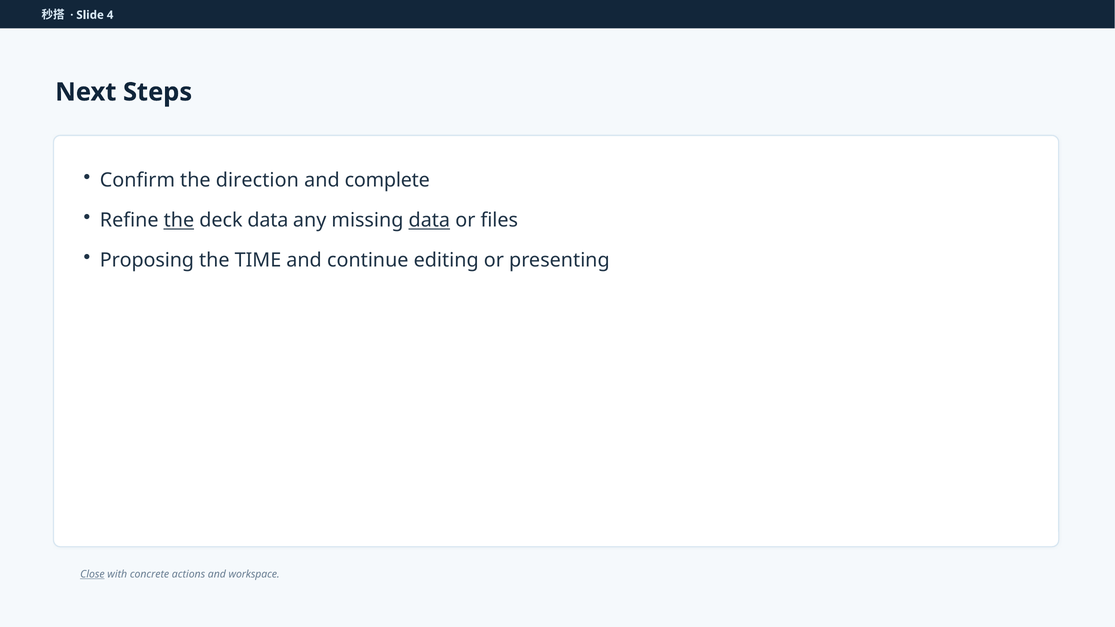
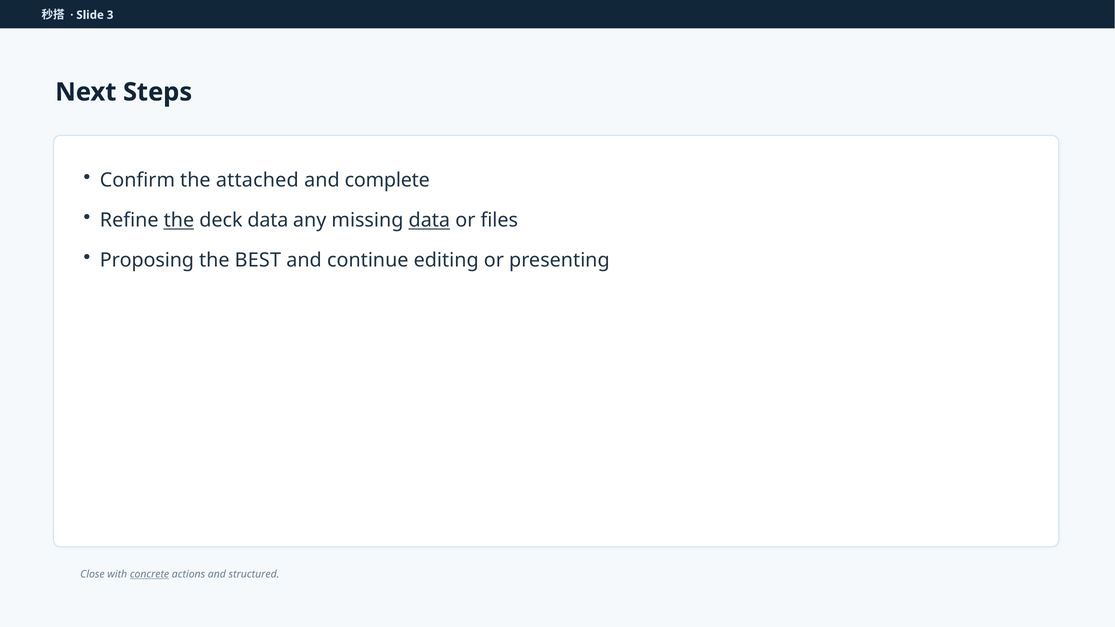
4: 4 -> 3 (110, 15)
direction: direction -> attached (257, 180)
TIME: TIME -> BEST (258, 260)
Close underline: present -> none (92, 574)
concrete underline: none -> present (150, 574)
workspace: workspace -> structured (254, 574)
